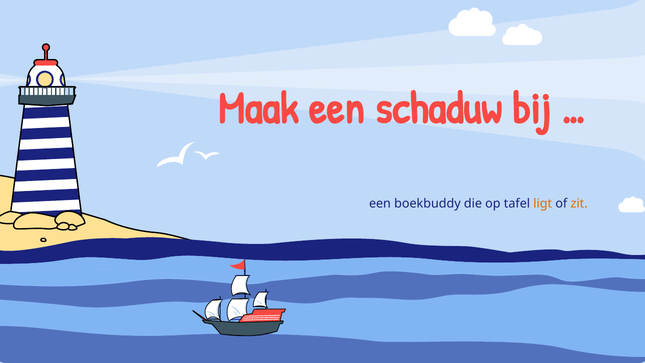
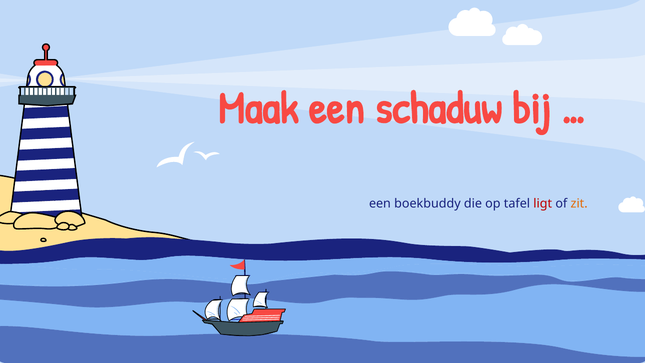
ligt colour: orange -> red (543, 203)
